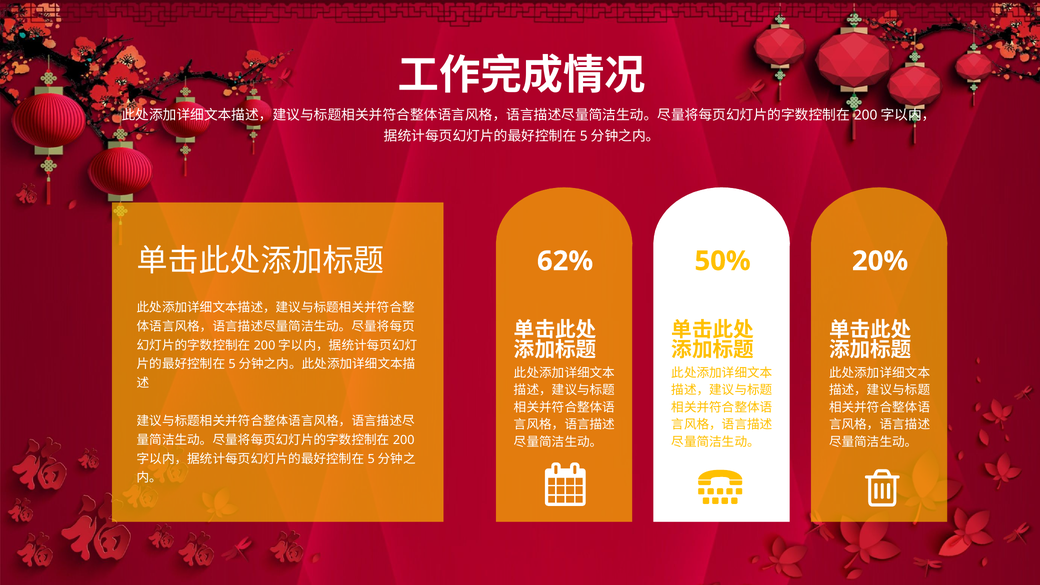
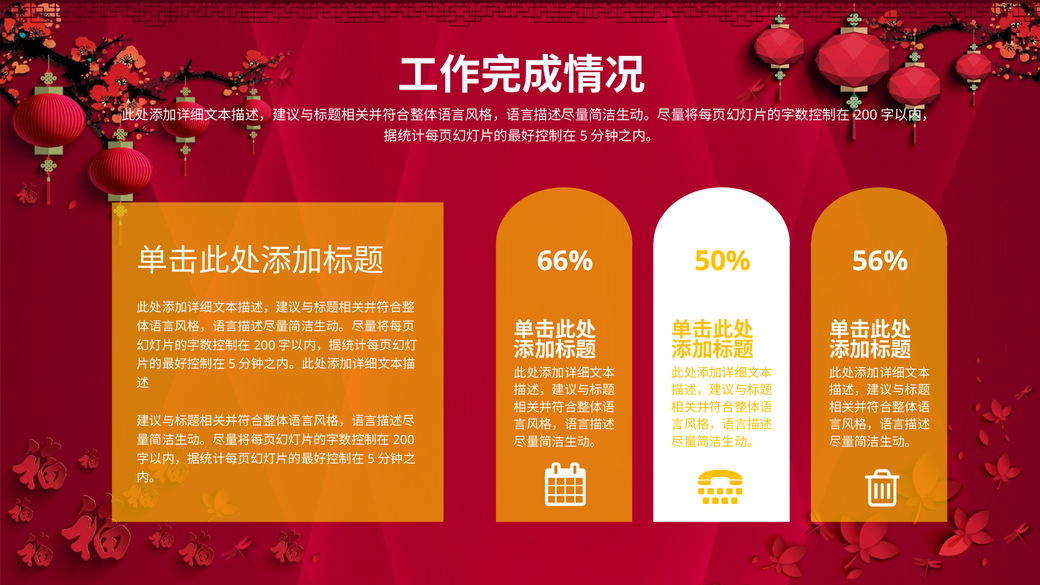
20%: 20% -> 56% (880, 261)
62%: 62% -> 66% (565, 261)
